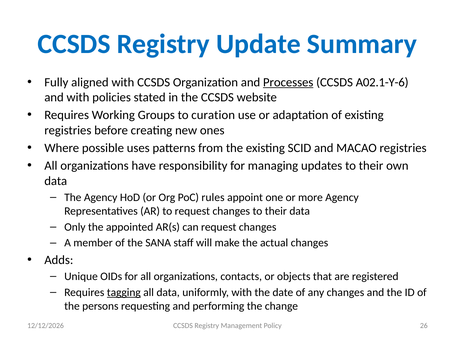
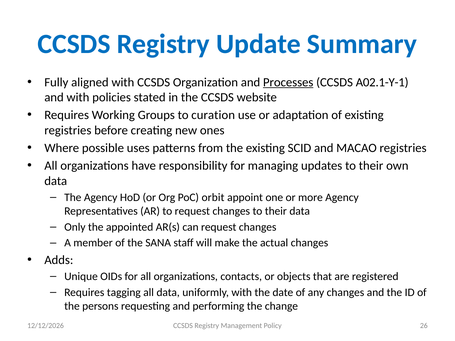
A02.1-Y-6: A02.1-Y-6 -> A02.1-Y-1 (382, 82)
rules: rules -> orbit (213, 198)
tagging underline: present -> none (124, 293)
